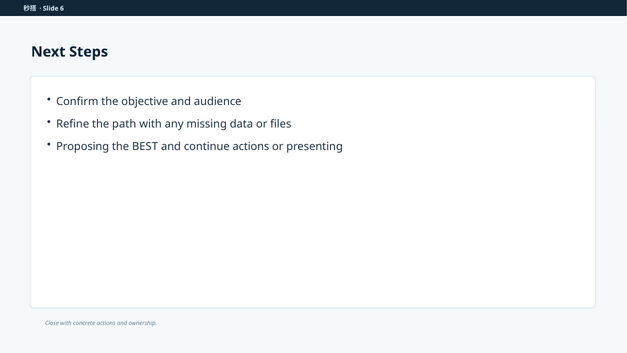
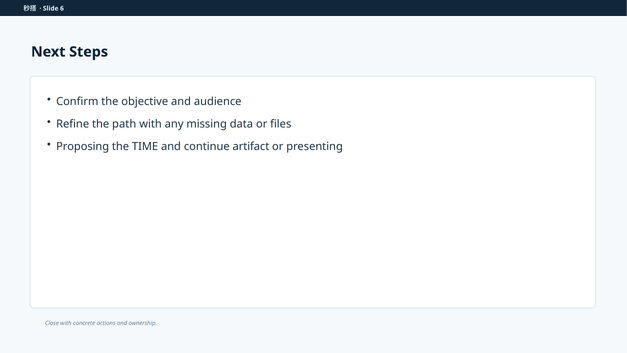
BEST: BEST -> TIME (145, 146)
continue actions: actions -> artifact (251, 146)
